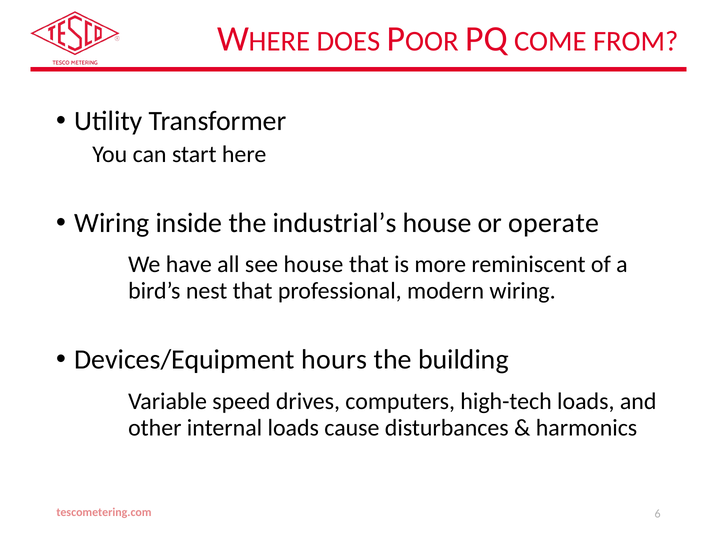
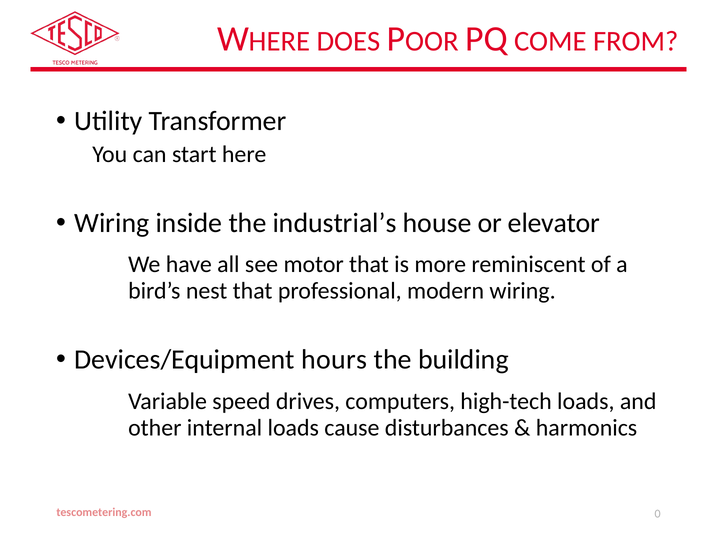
operate: operate -> elevator (554, 223)
see house: house -> motor (314, 264)
6: 6 -> 0 (658, 513)
